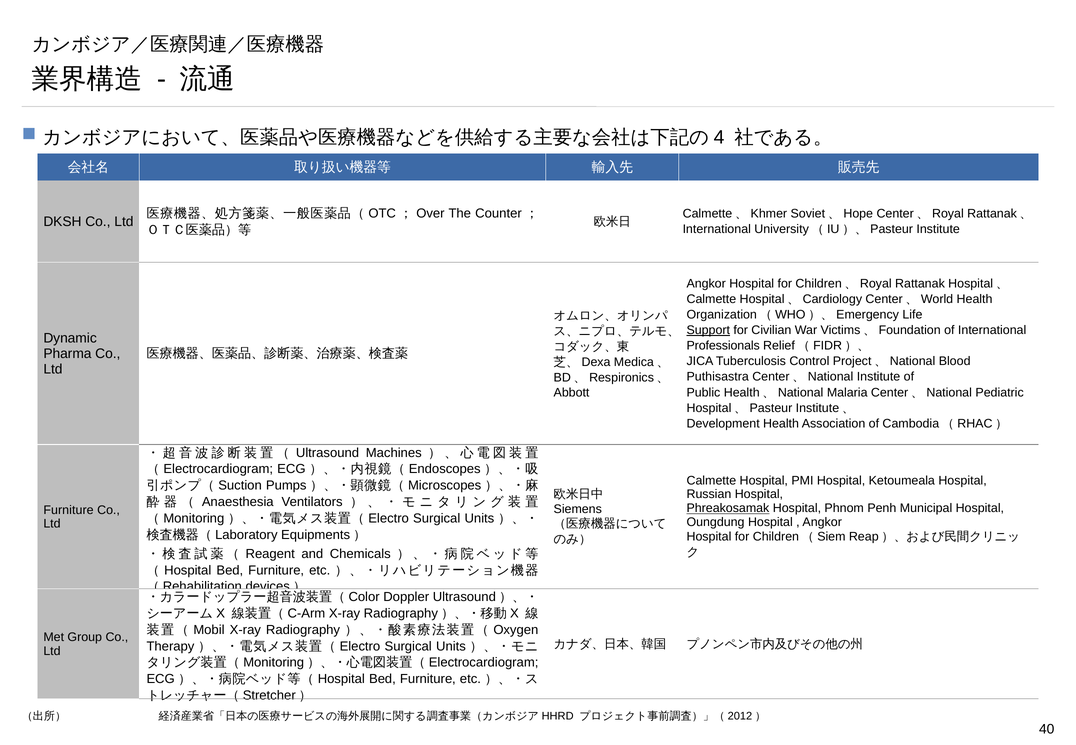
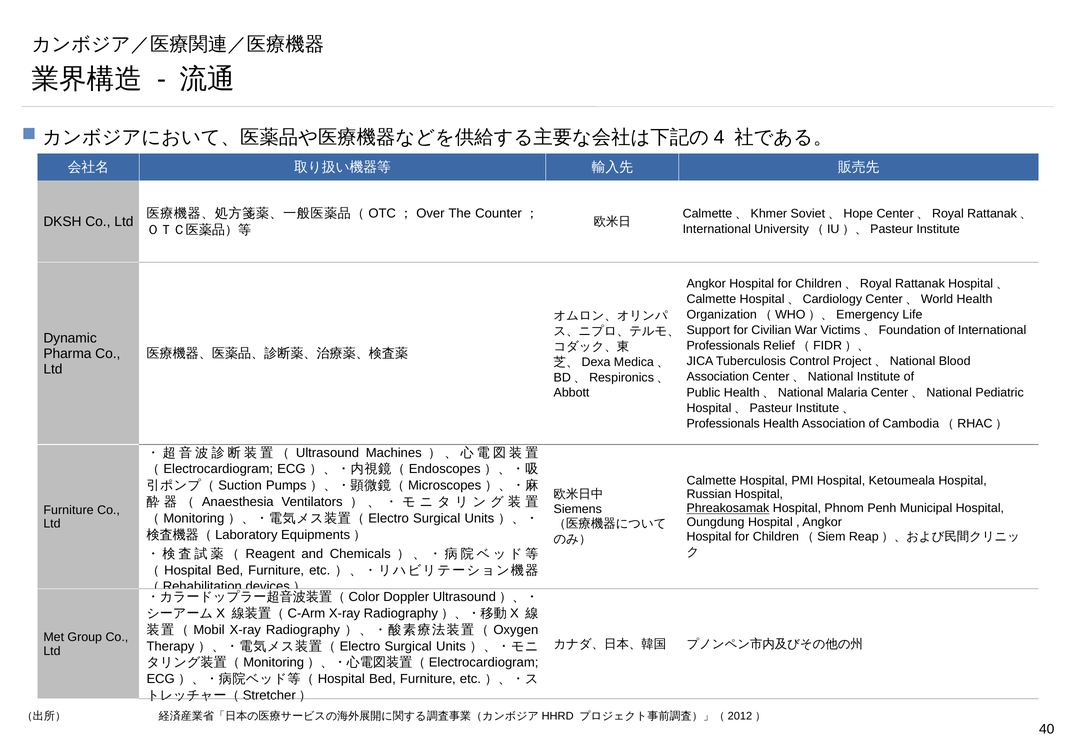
Support underline: present -> none (708, 330)
Puthisastra: Puthisastra -> Association (718, 377)
Development: Development -> Professionals (723, 423)
